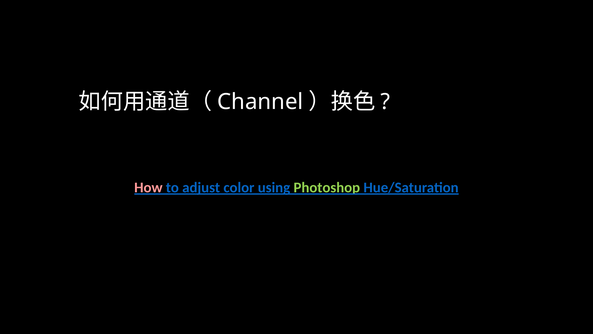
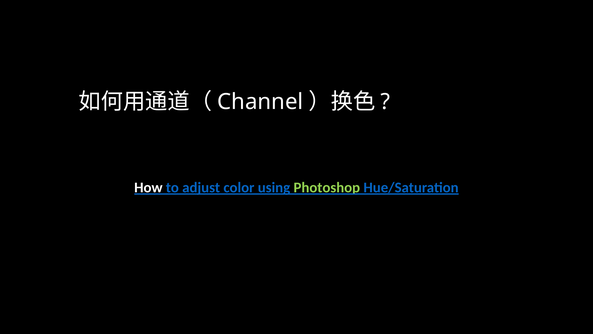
How colour: pink -> white (148, 187)
